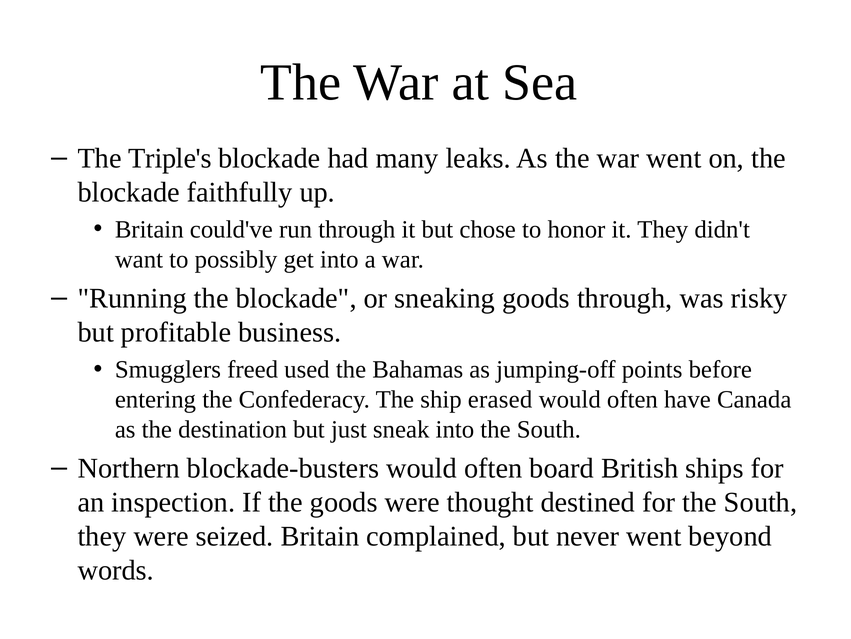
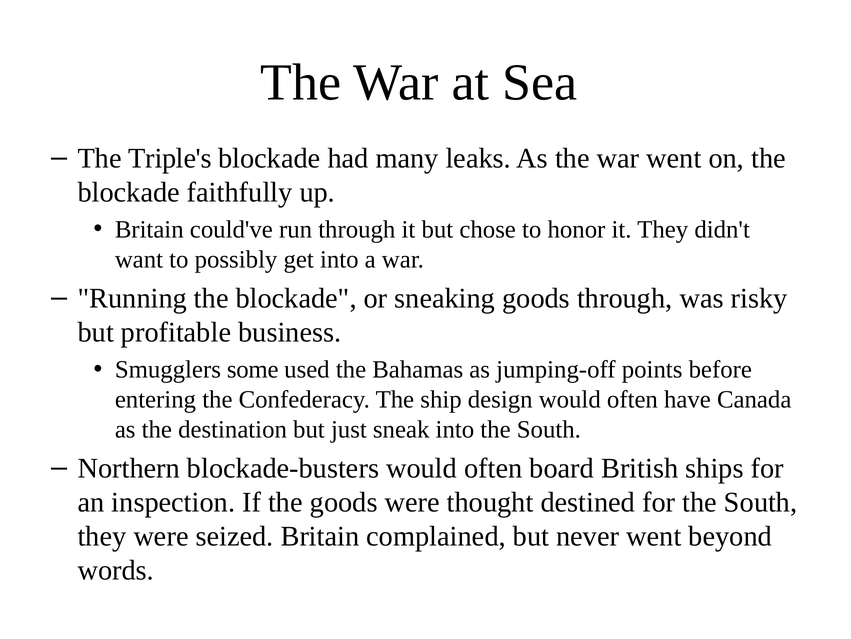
freed: freed -> some (253, 369)
erased: erased -> design (500, 399)
